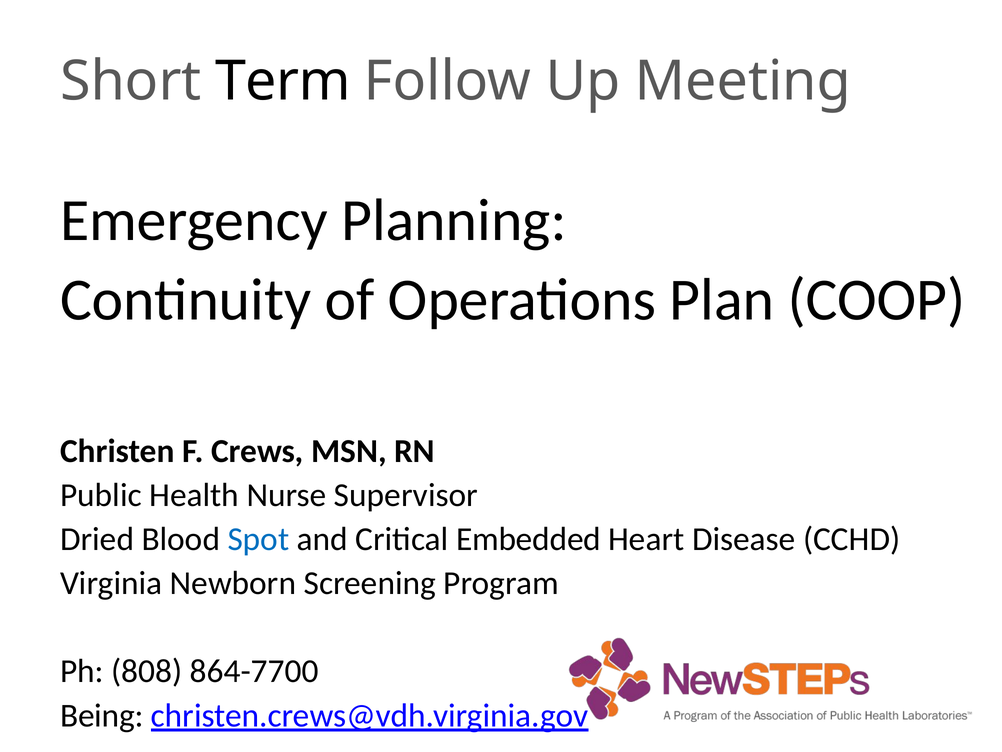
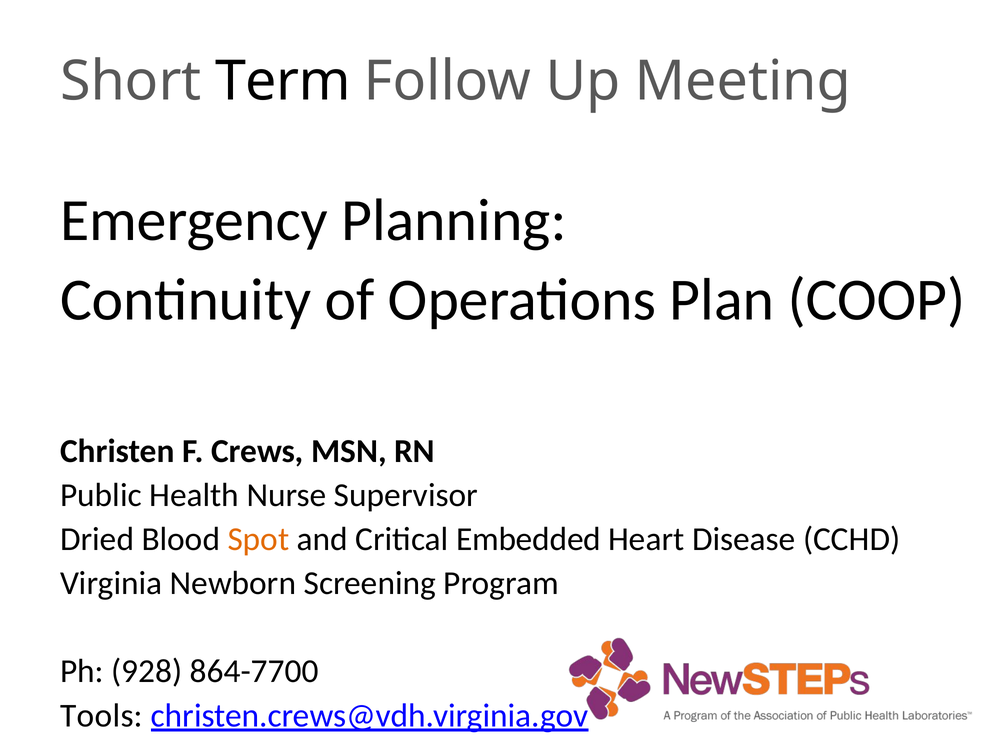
Spot colour: blue -> orange (258, 539)
808: 808 -> 928 (147, 671)
Being: Being -> Tools (102, 715)
